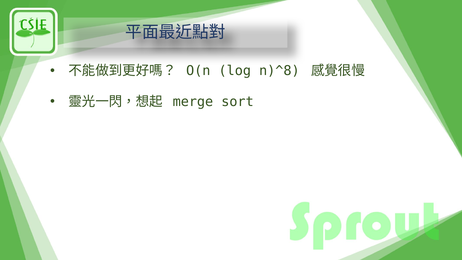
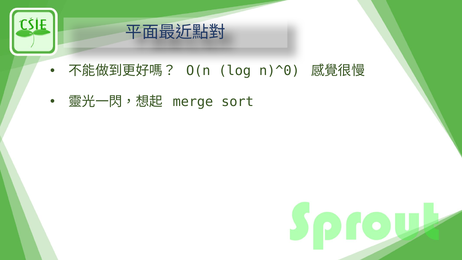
n)^8: n)^8 -> n)^0 (279, 71)
